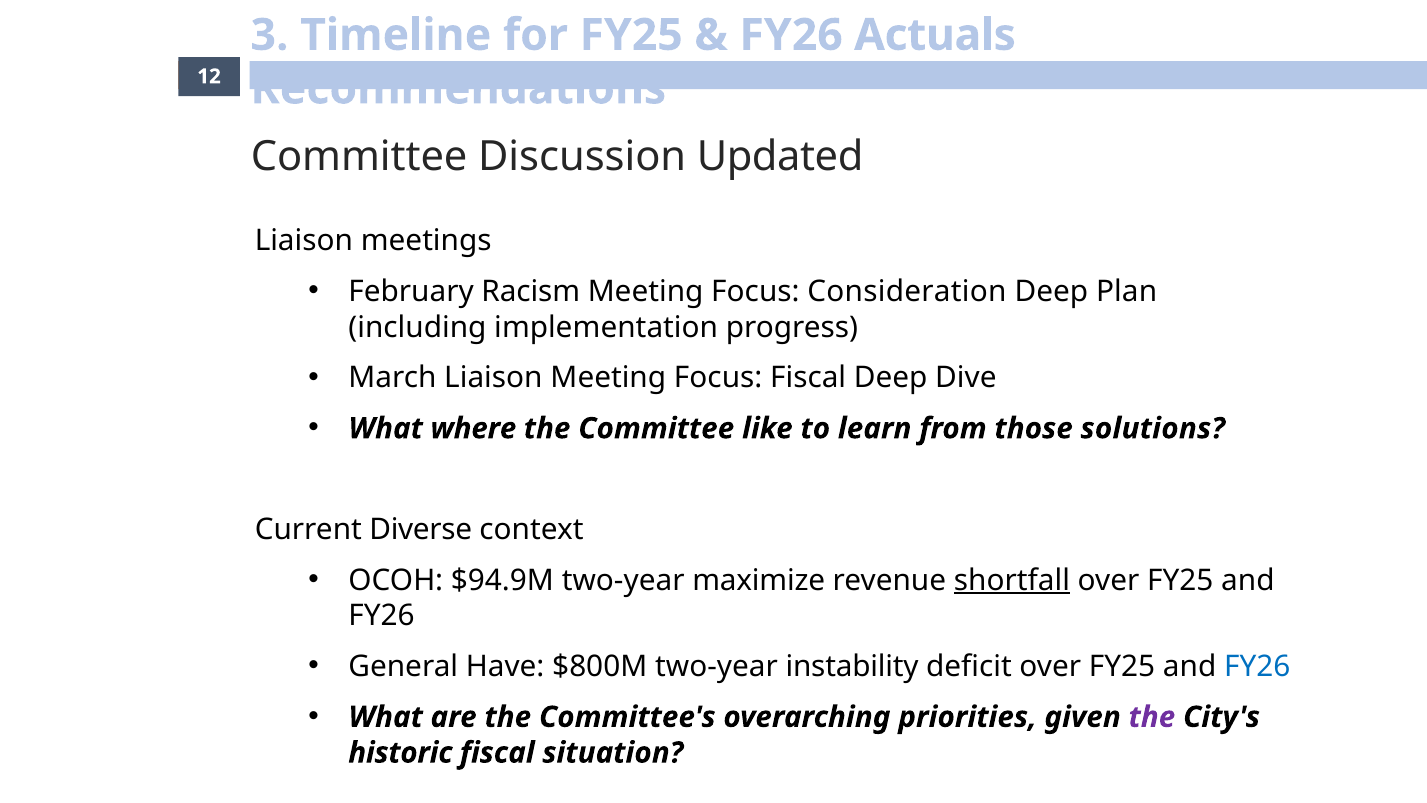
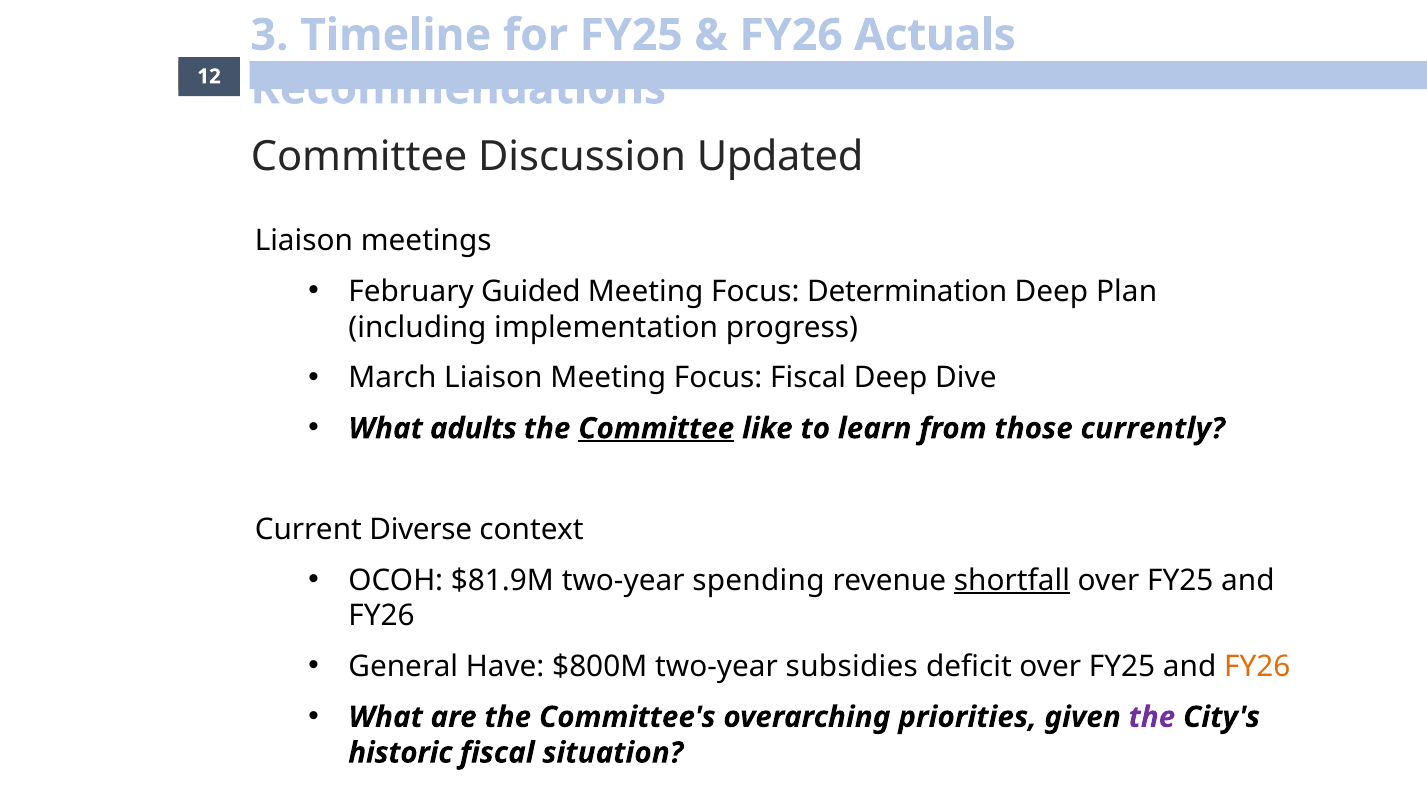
Racism: Racism -> Guided (531, 292)
Consideration: Consideration -> Determination (907, 292)
where: where -> adults (473, 428)
Committee underline: none -> present (656, 428)
solutions: solutions -> currently (1153, 428)
$94.9M: $94.9M -> $81.9M (502, 580)
maximize: maximize -> spending (758, 580)
instability: instability -> subsidies (852, 666)
FY26 colour: blue -> orange (1257, 666)
